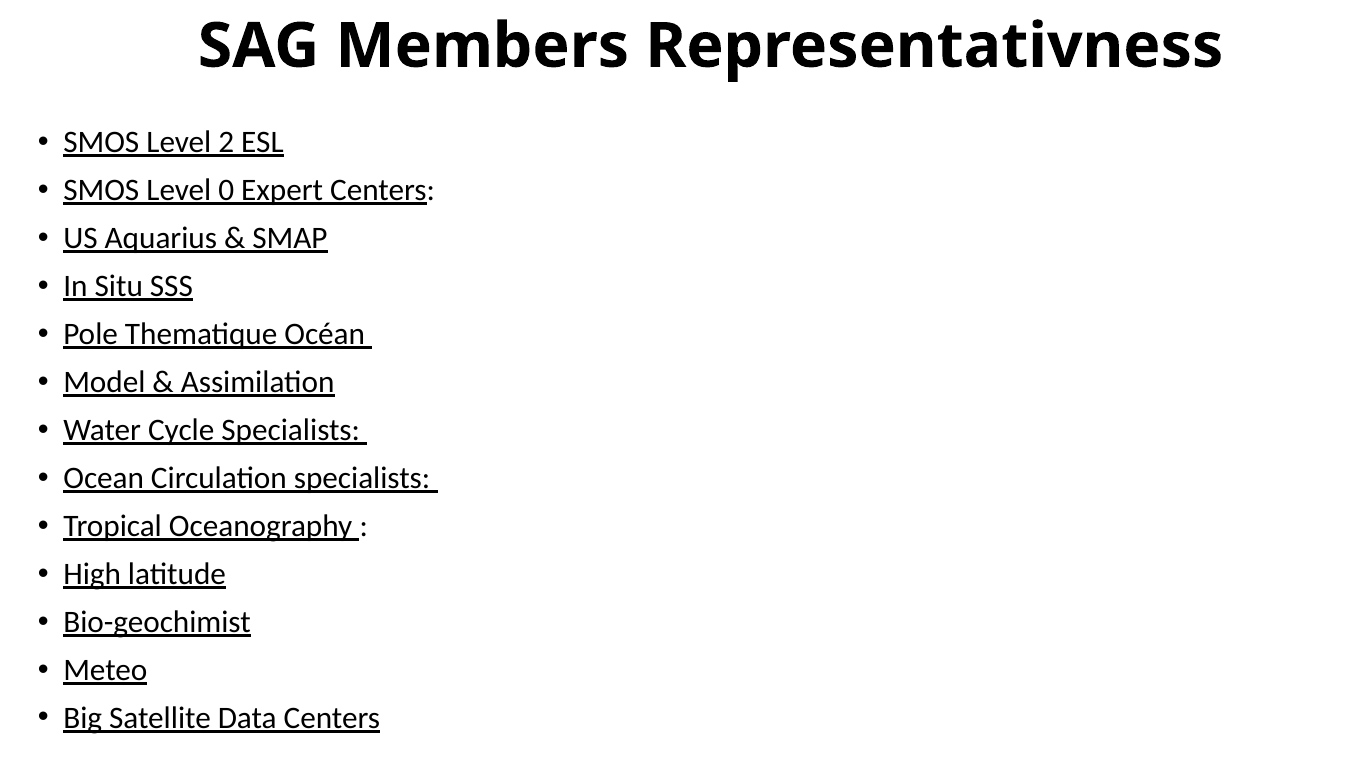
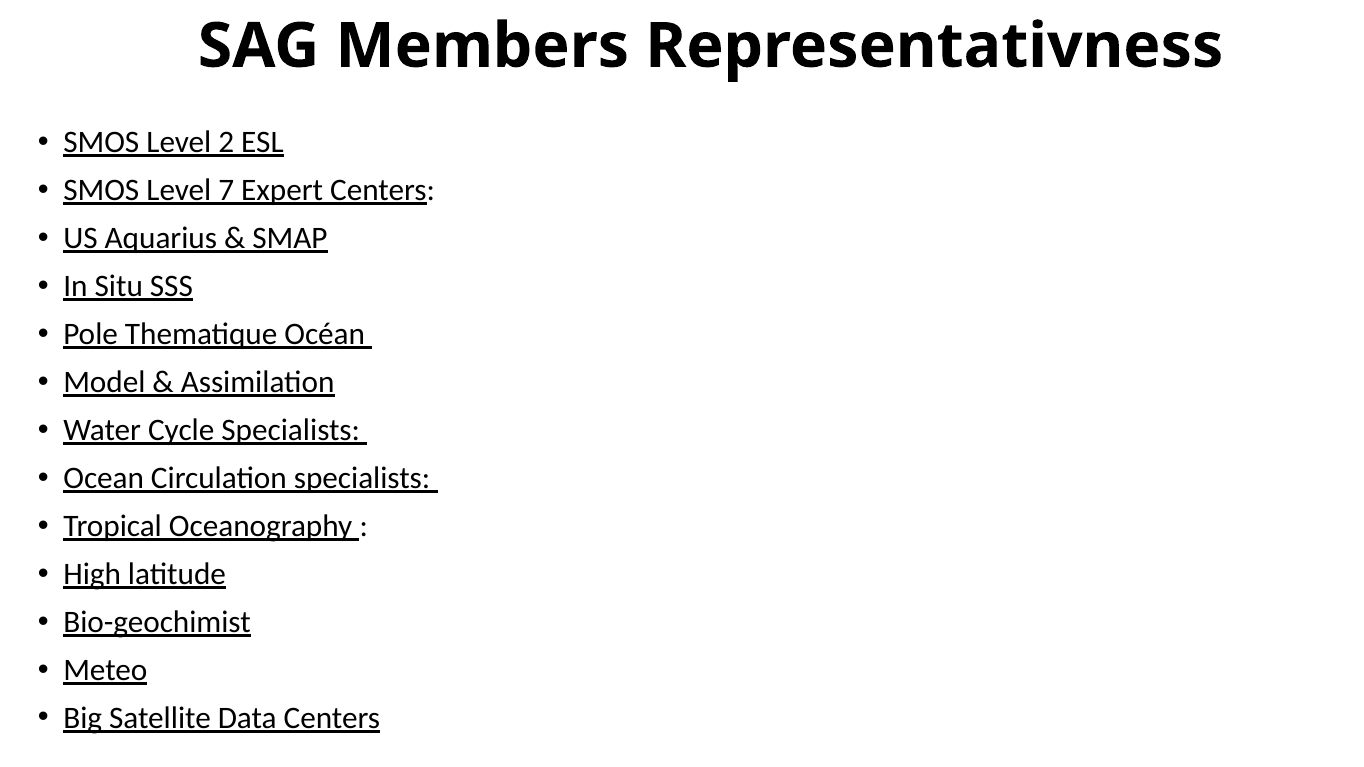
0: 0 -> 7 (226, 190)
